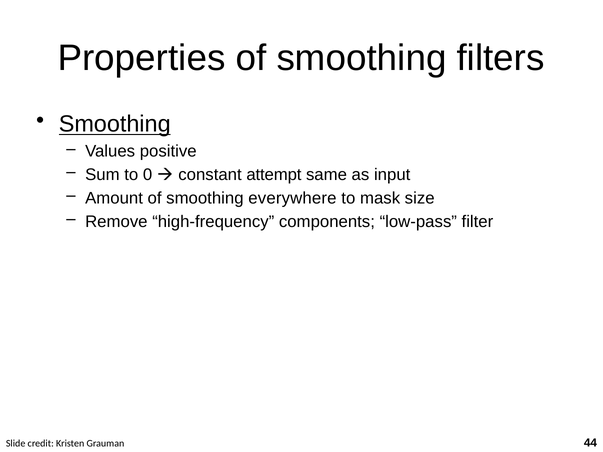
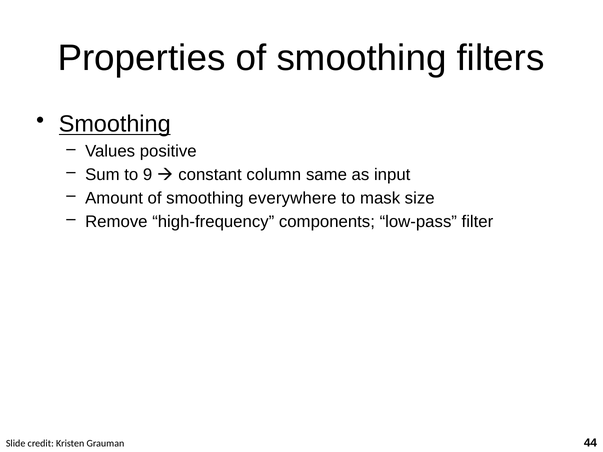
0: 0 -> 9 (148, 175)
attempt: attempt -> column (274, 175)
